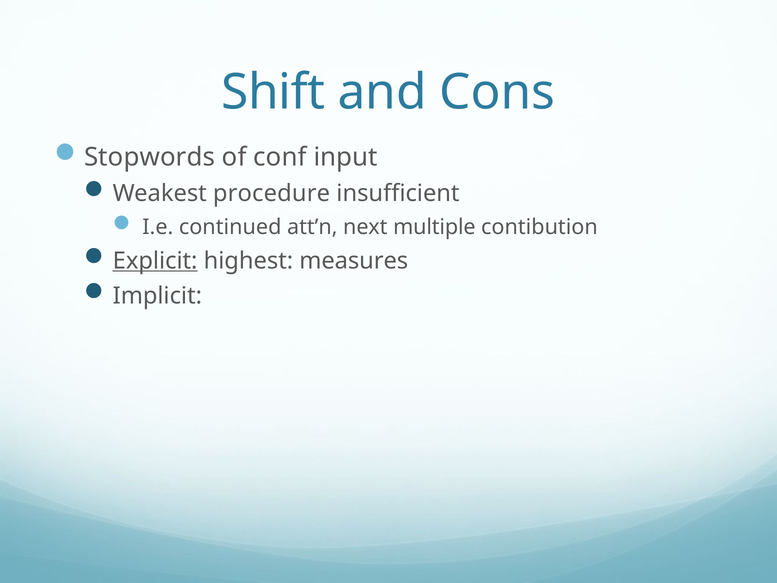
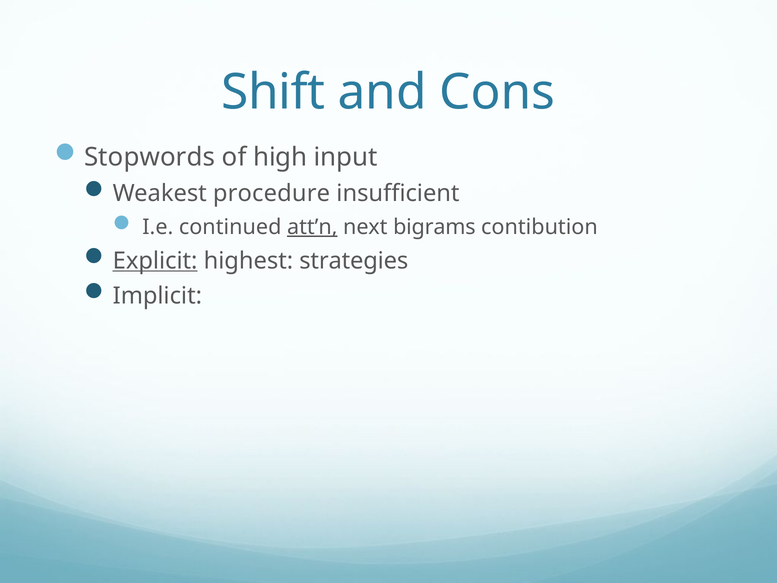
conf: conf -> high (280, 157)
att’n underline: none -> present (312, 227)
multiple: multiple -> bigrams (434, 227)
measures: measures -> strategies (354, 261)
